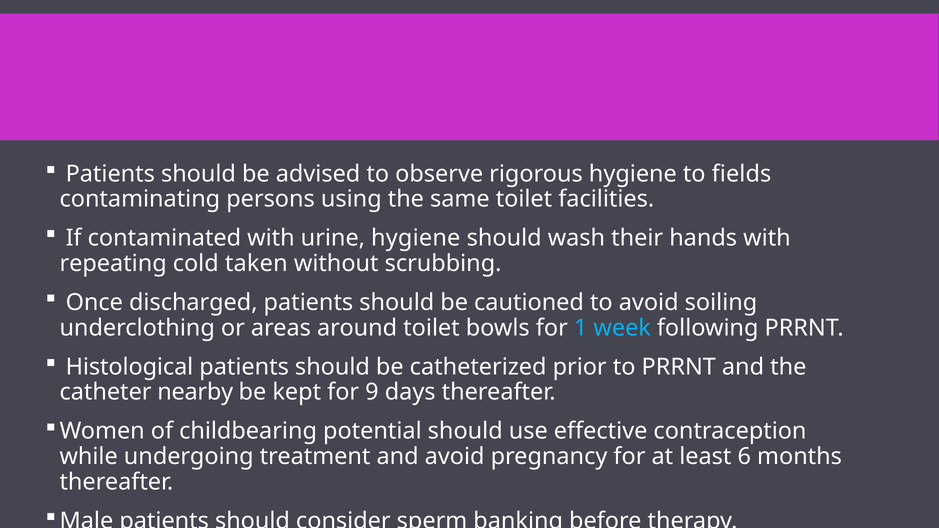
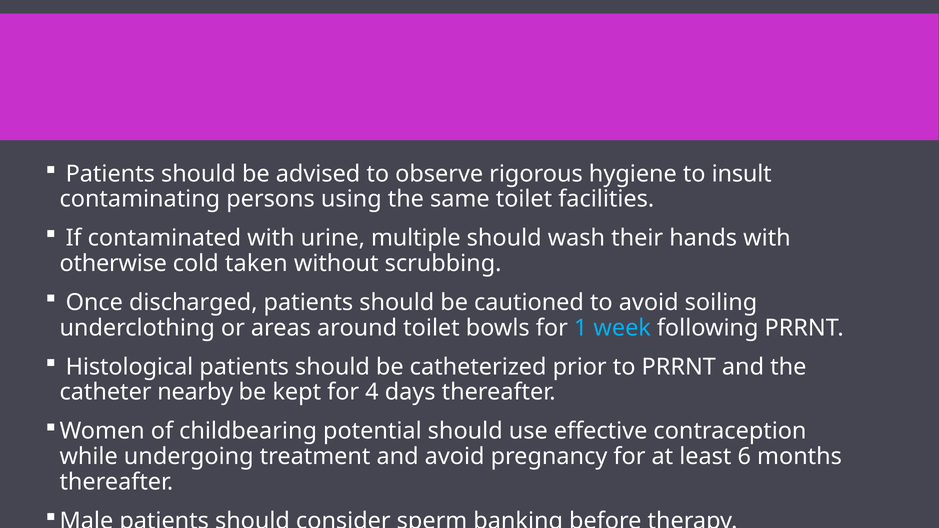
fields: fields -> insult (742, 174)
urine hygiene: hygiene -> multiple (416, 238)
repeating: repeating -> otherwise (113, 264)
9: 9 -> 4 (372, 392)
